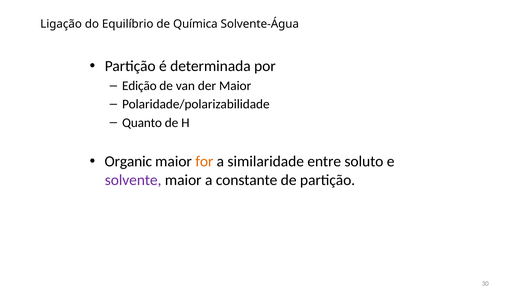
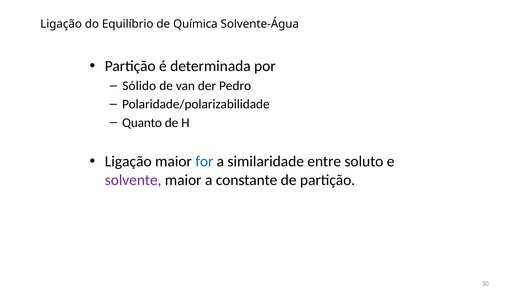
Edição: Edição -> Sólido (139, 86)
der Maior: Maior -> Pedro (235, 86)
Organic: Organic -> Ligação (128, 162)
for colour: orange -> blue (204, 162)
